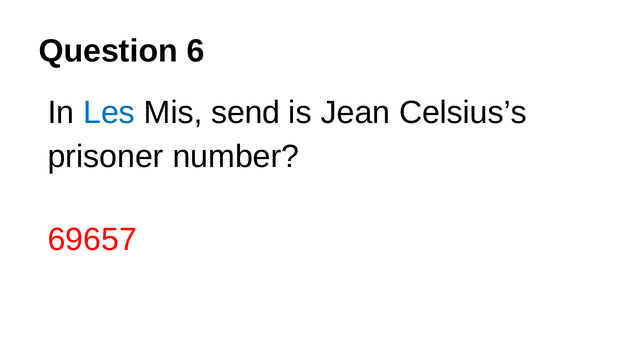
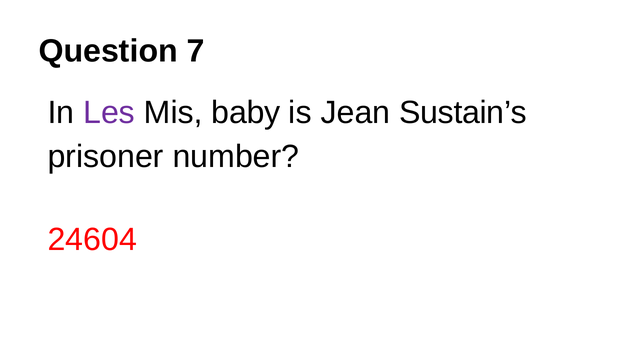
6: 6 -> 7 (196, 51)
Les colour: blue -> purple (109, 112)
send: send -> baby (246, 112)
Celsius’s: Celsius’s -> Sustain’s (463, 112)
69657: 69657 -> 24604 (92, 240)
